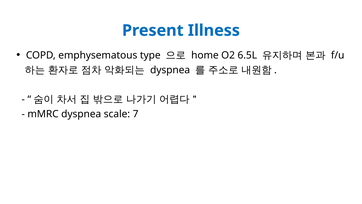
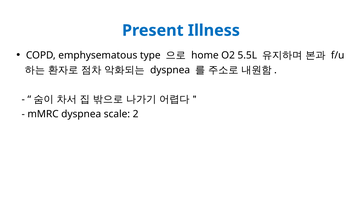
6.5L: 6.5L -> 5.5L (247, 55)
7: 7 -> 2 (136, 114)
